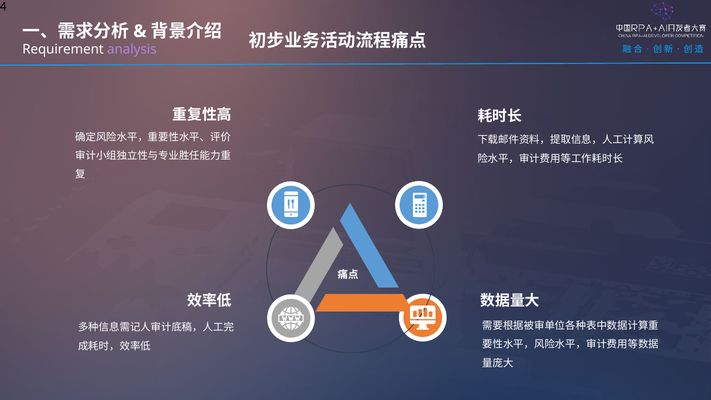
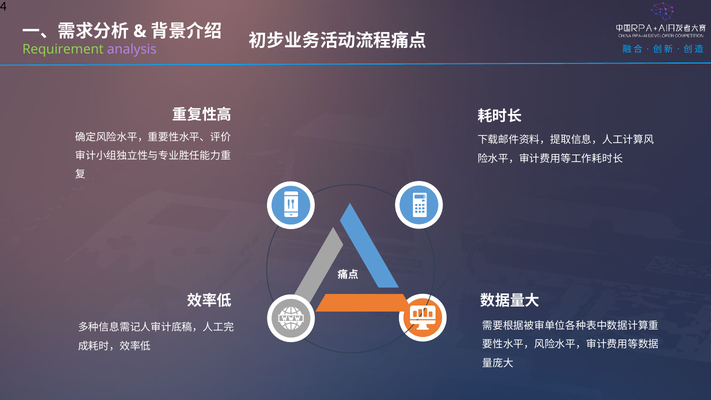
Requirement colour: white -> light green (63, 50)
